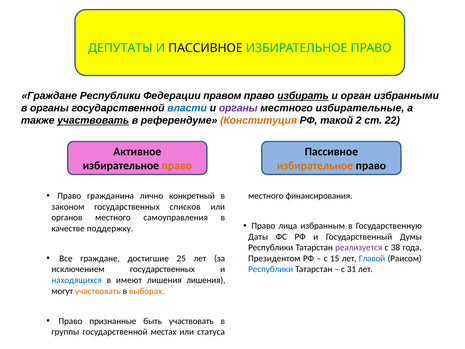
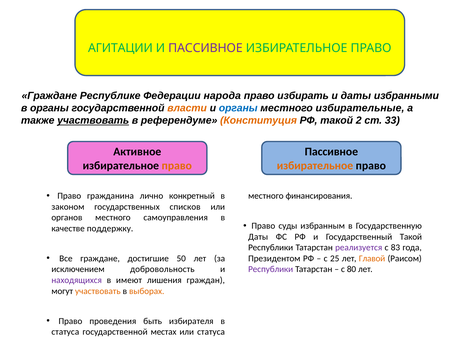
ДЕПУТАТЫ: ДЕПУТАТЫ -> АГИТАЦИИ (120, 48)
ПАССИВНОЕ colour: black -> purple (205, 48)
Граждане Республики: Республики -> Республике (110, 96)
правом: правом -> народа (222, 96)
избирать underline: present -> none (303, 96)
и орган: орган -> даты (356, 96)
власти colour: blue -> orange (187, 108)
органы colour: purple -> blue (238, 108)
22: 22 -> 33 (392, 120)
лица: лица -> суды (288, 226)
Государственный Думы: Думы -> Такой (411, 237)
38: 38 -> 83 (395, 247)
25: 25 -> 50 (181, 258)
15: 15 -> 25 (335, 258)
Главой colour: blue -> orange (372, 258)
исключением государственных: государственных -> добровольность (162, 269)
Республики colour: blue -> purple (271, 269)
31: 31 -> 80 (351, 269)
находящихся colour: blue -> purple (77, 280)
лишения лишения: лишения -> граждан (206, 280)
признанные: признанные -> проведения (113, 321)
быть участвовать: участвовать -> избирателя (191, 321)
группы: группы -> статуса (65, 332)
